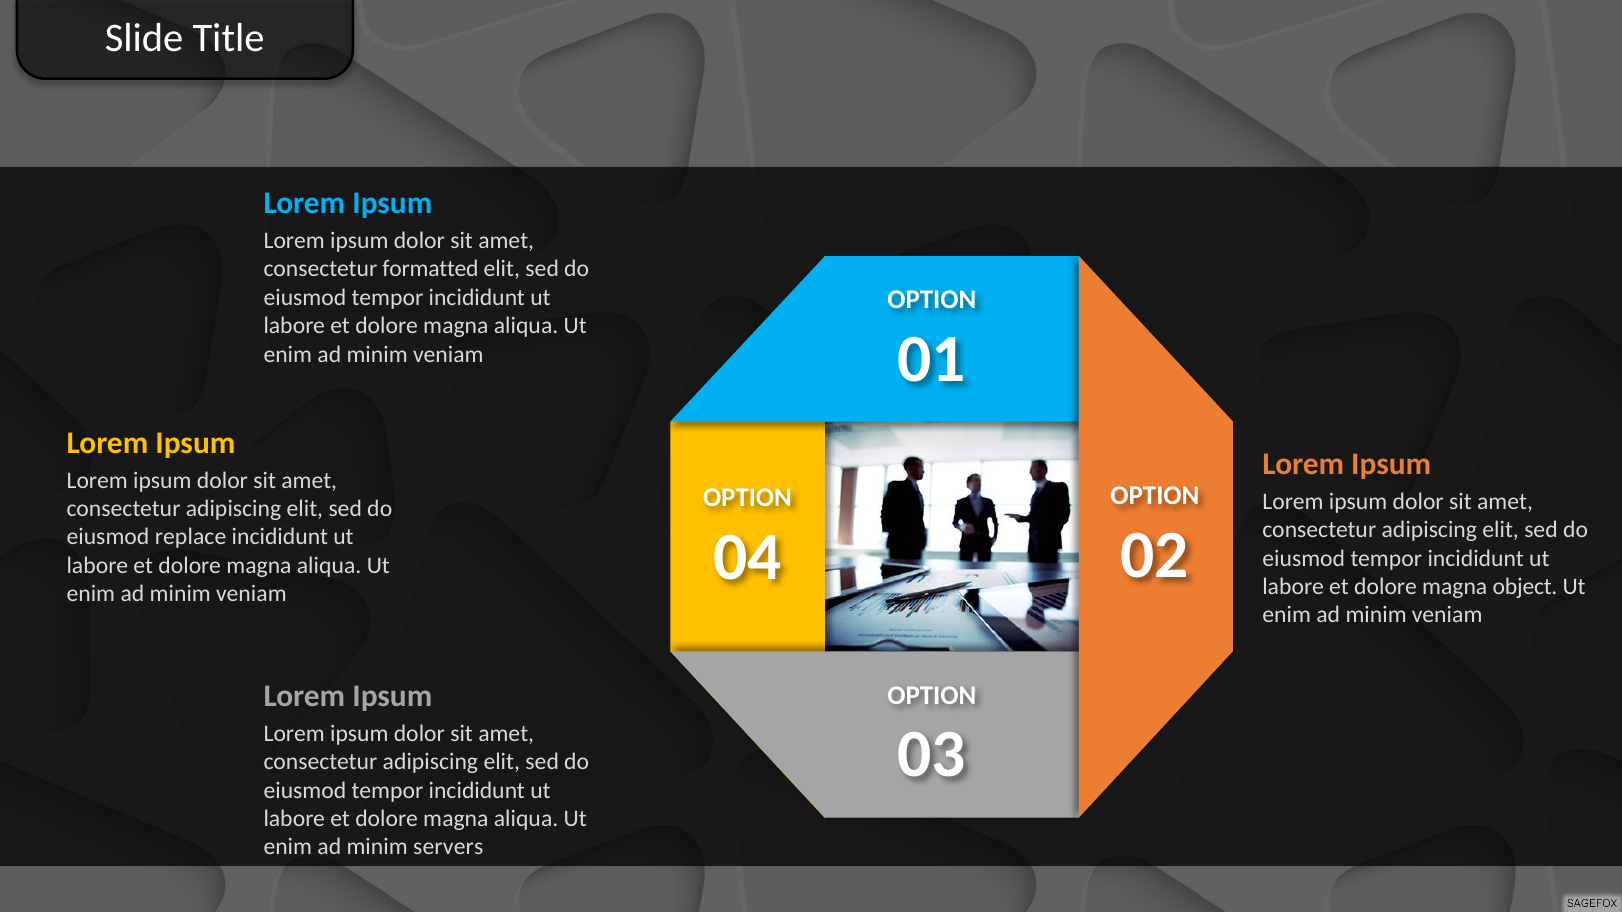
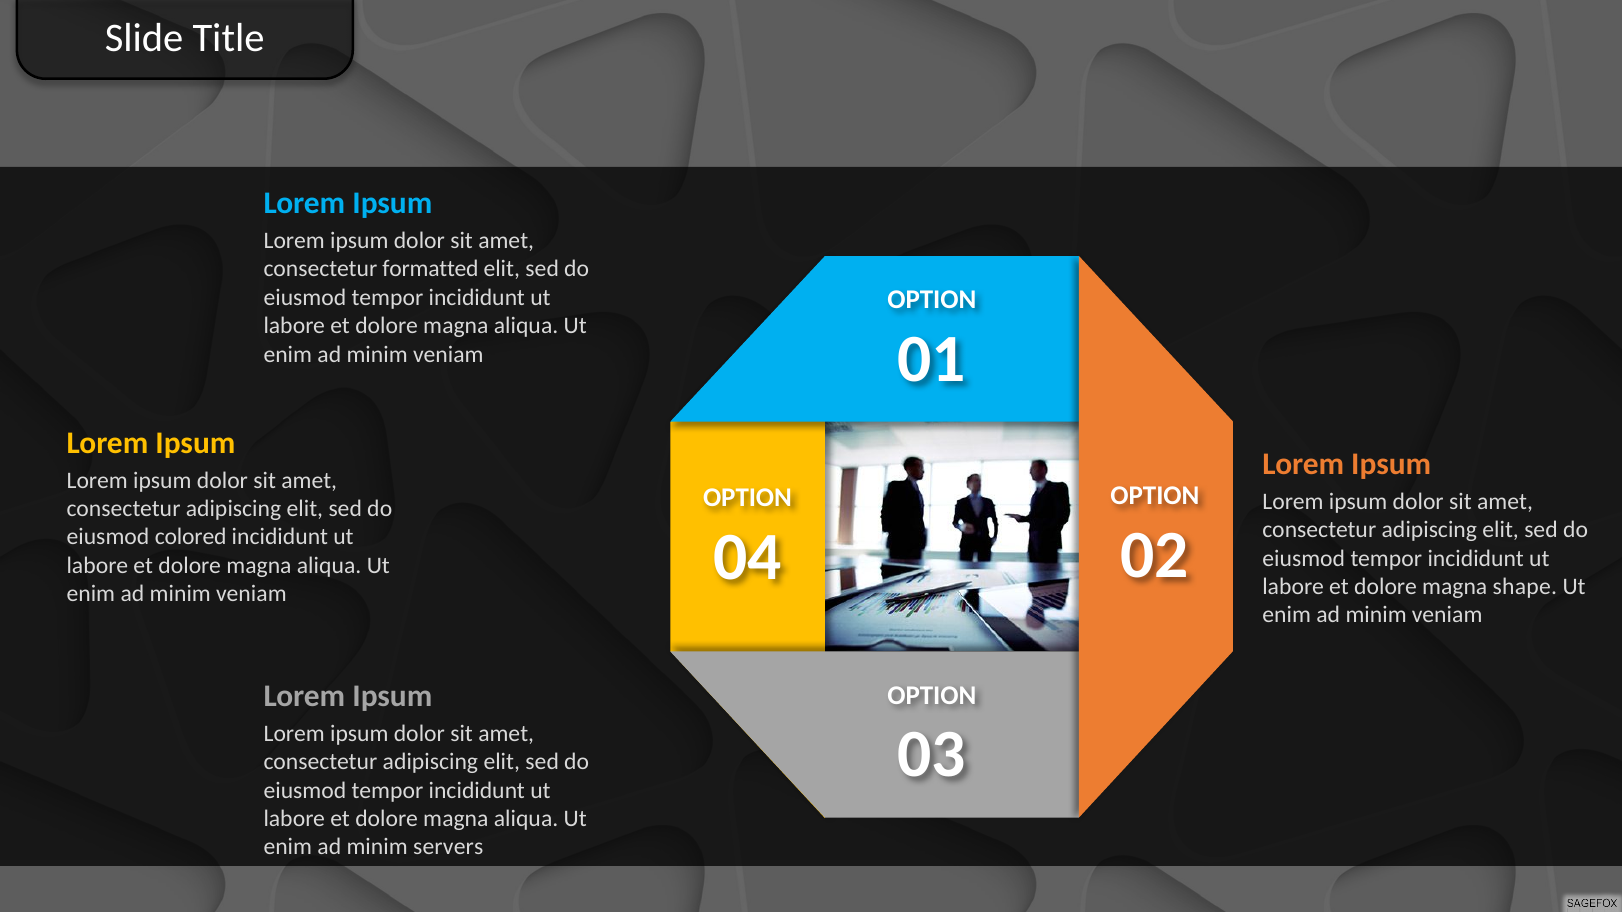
replace: replace -> colored (191, 537)
object: object -> shape (1525, 587)
